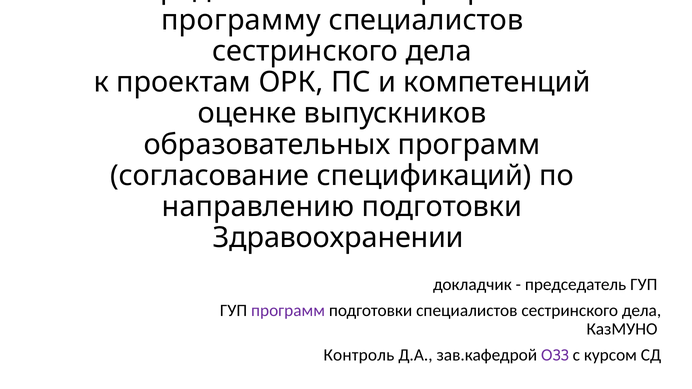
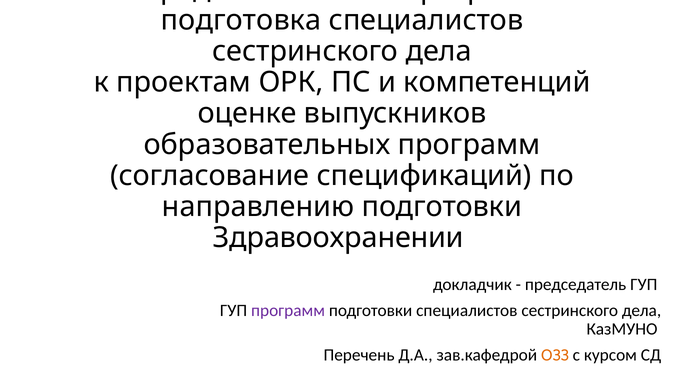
программу: программу -> подготовка (241, 20)
Контроль: Контроль -> Перечень (359, 355)
ОЗЗ colour: purple -> orange (555, 355)
